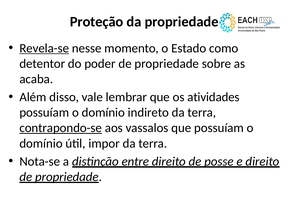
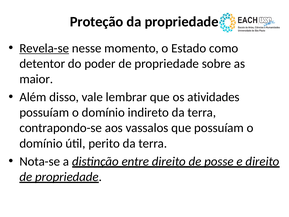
acaba: acaba -> maior (36, 79)
contrapondo-se underline: present -> none (61, 128)
impor: impor -> perito (104, 143)
